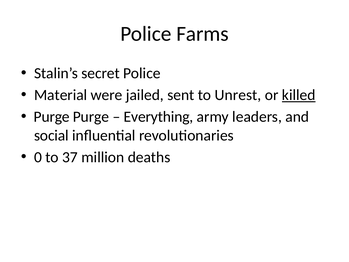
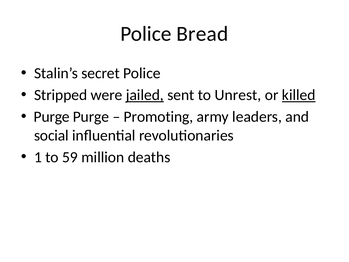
Farms: Farms -> Bread (202, 34)
Material: Material -> Stripped (61, 95)
jailed underline: none -> present (145, 95)
Everything: Everything -> Promoting (159, 117)
0: 0 -> 1 (38, 157)
37: 37 -> 59 (70, 157)
